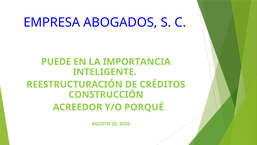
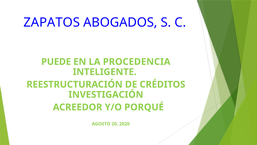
EMPRESA: EMPRESA -> ZAPATOS (52, 22)
IMPORTANCIA: IMPORTANCIA -> PROCEDENCIA (137, 62)
CONSTRUCCIÓN: CONSTRUCCIÓN -> INVESTIGACIÓN (106, 94)
